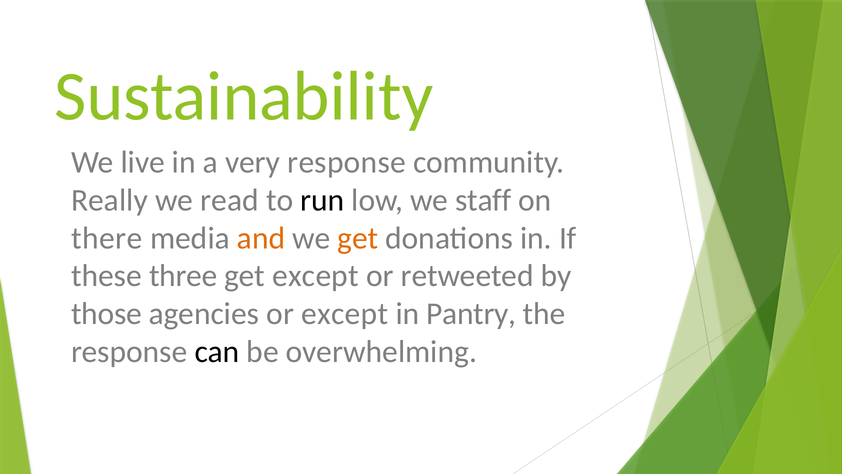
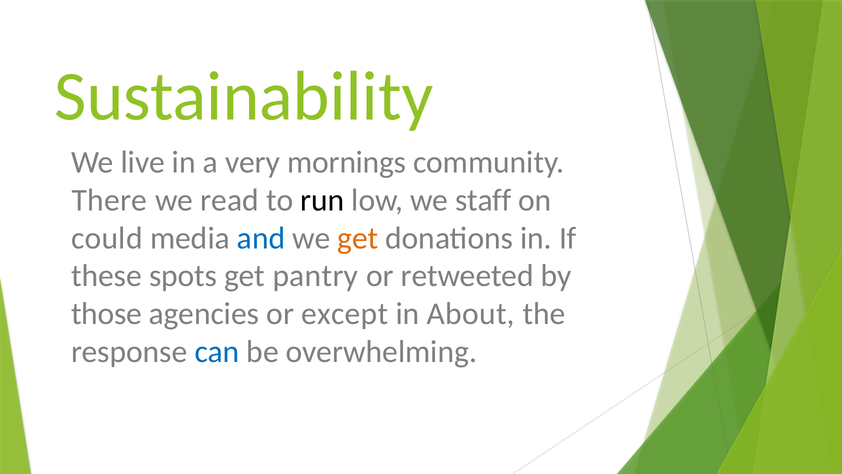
very response: response -> mornings (347, 162)
Really: Really -> There (109, 200)
there: there -> could (107, 238)
and colour: orange -> blue (261, 238)
three: three -> spots (183, 276)
get except: except -> pantry (315, 276)
Pantry: Pantry -> About (471, 314)
can colour: black -> blue (217, 352)
